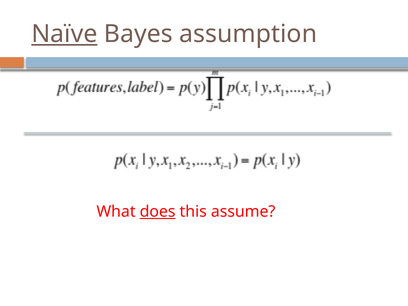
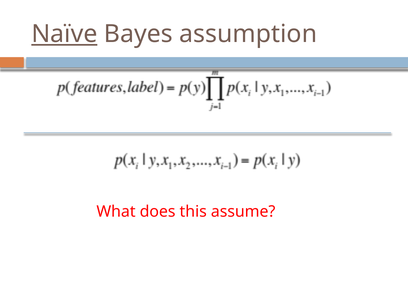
does underline: present -> none (158, 212)
